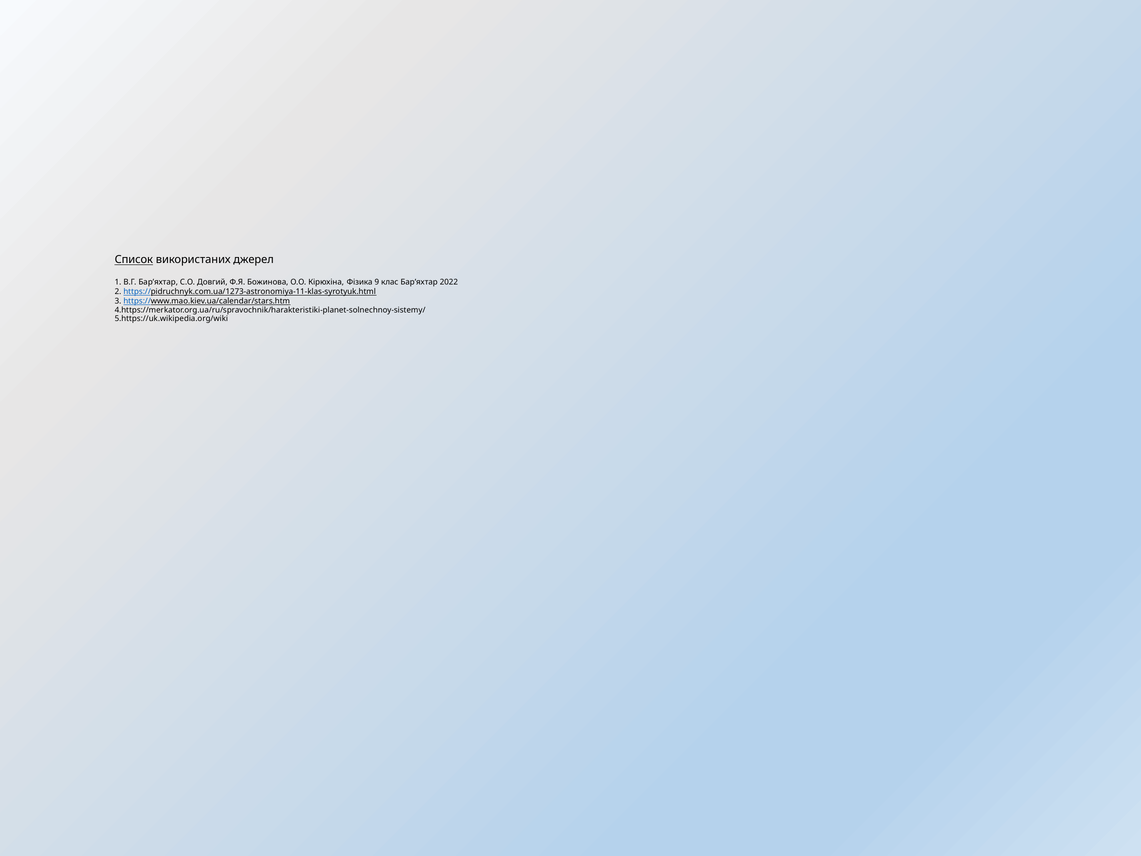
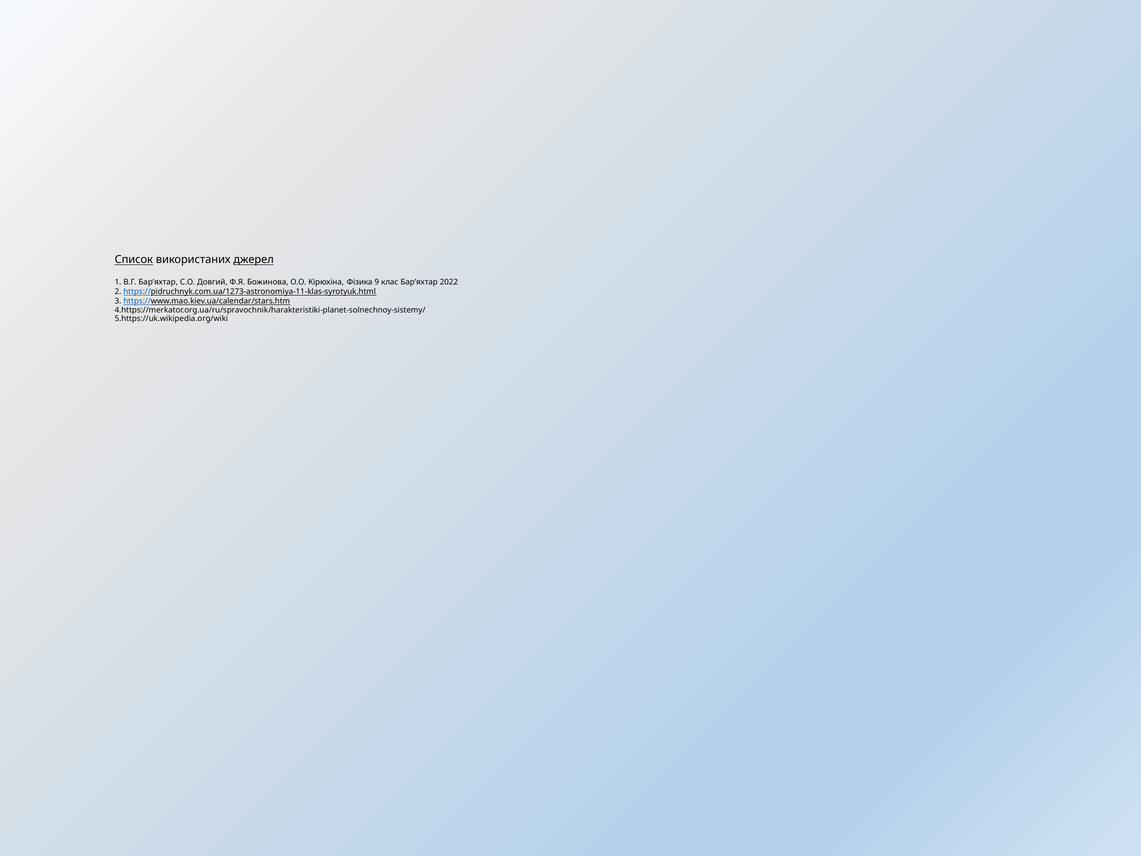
джерел underline: none -> present (254, 260)
